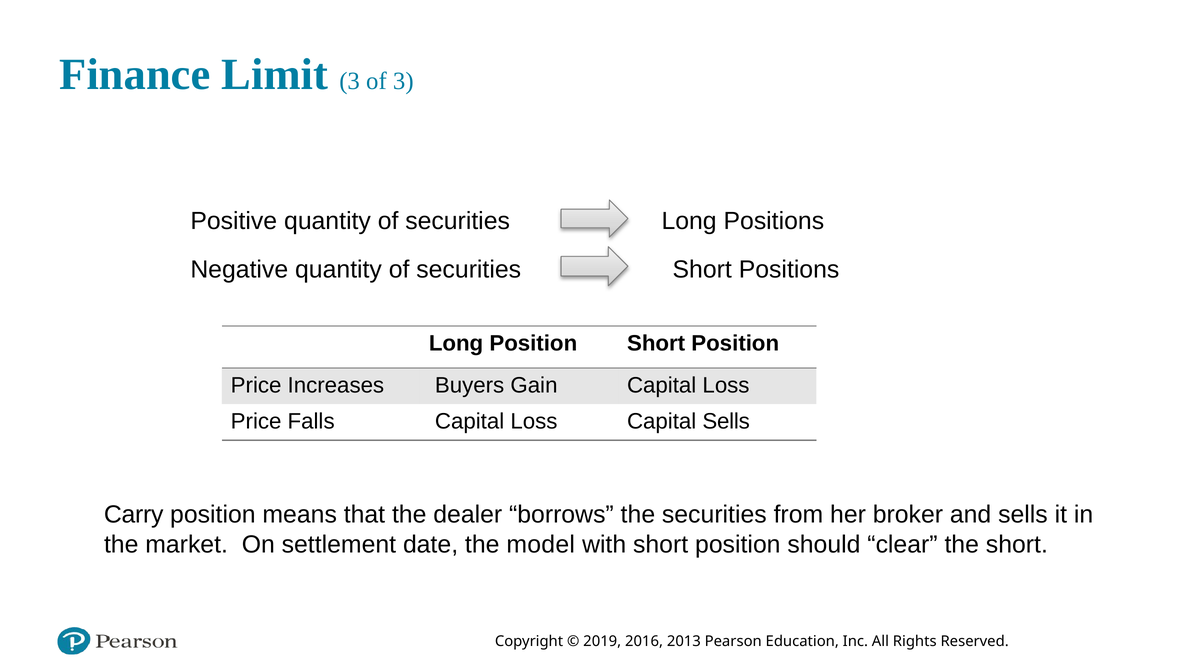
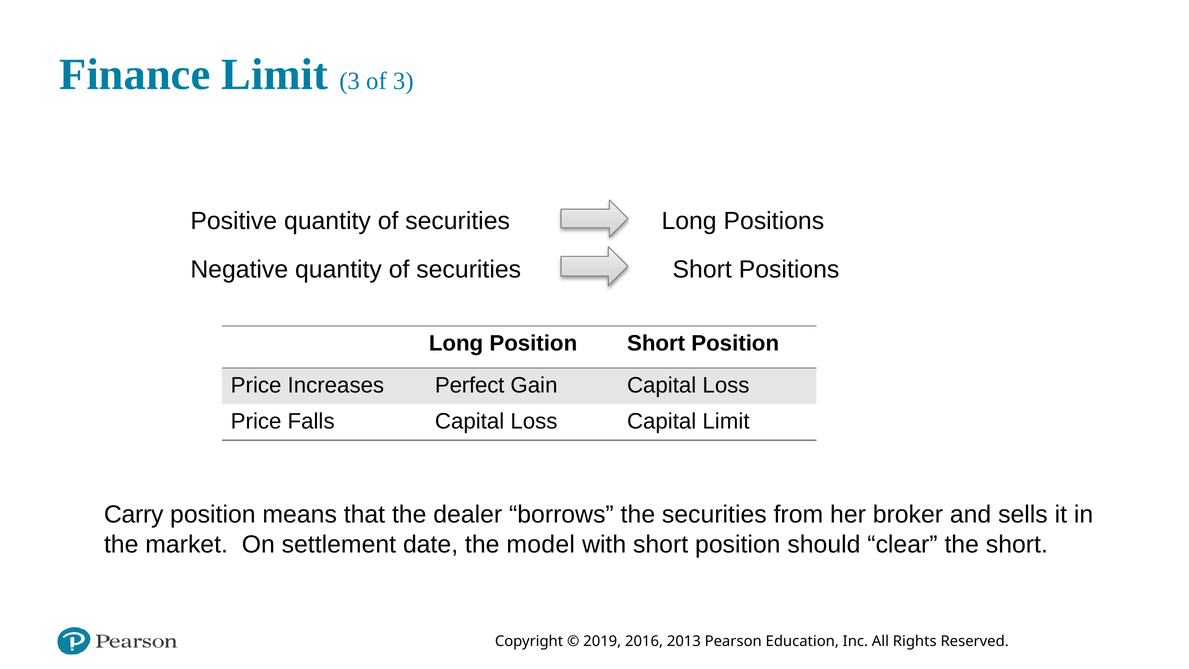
Buyers: Buyers -> Perfect (470, 385)
Capital Sells: Sells -> Limit (726, 421)
